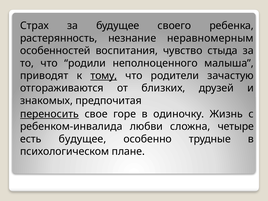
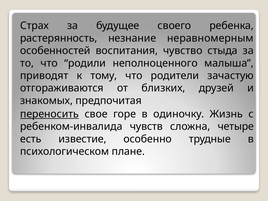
тому underline: present -> none (104, 76)
любви: любви -> чувств (146, 127)
есть будущее: будущее -> известие (83, 139)
